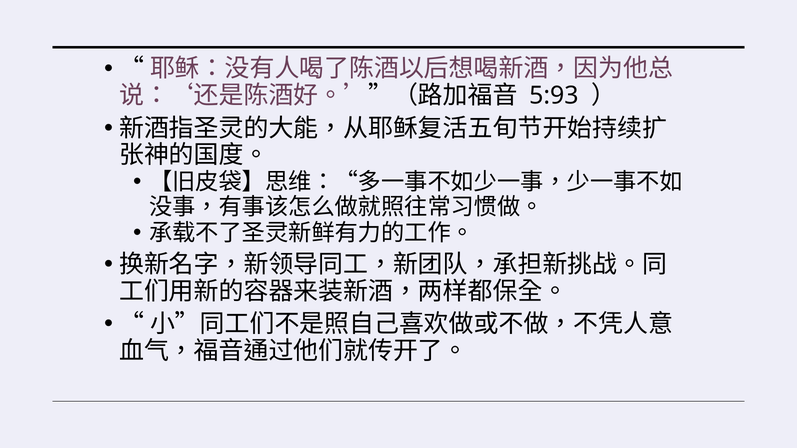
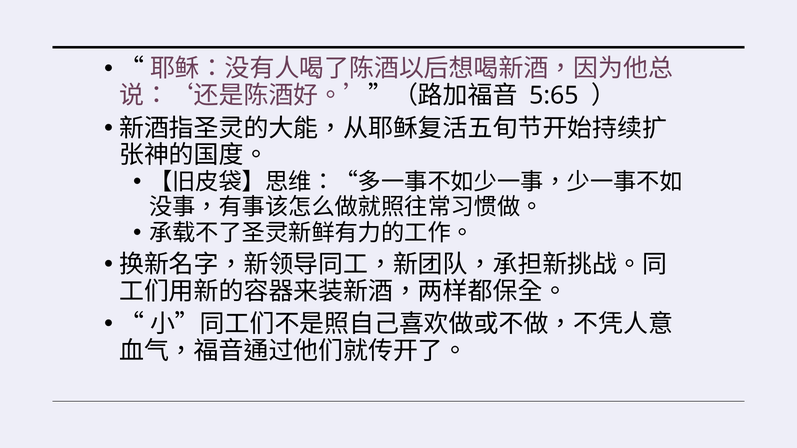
5:93: 5:93 -> 5:65 (554, 96)
